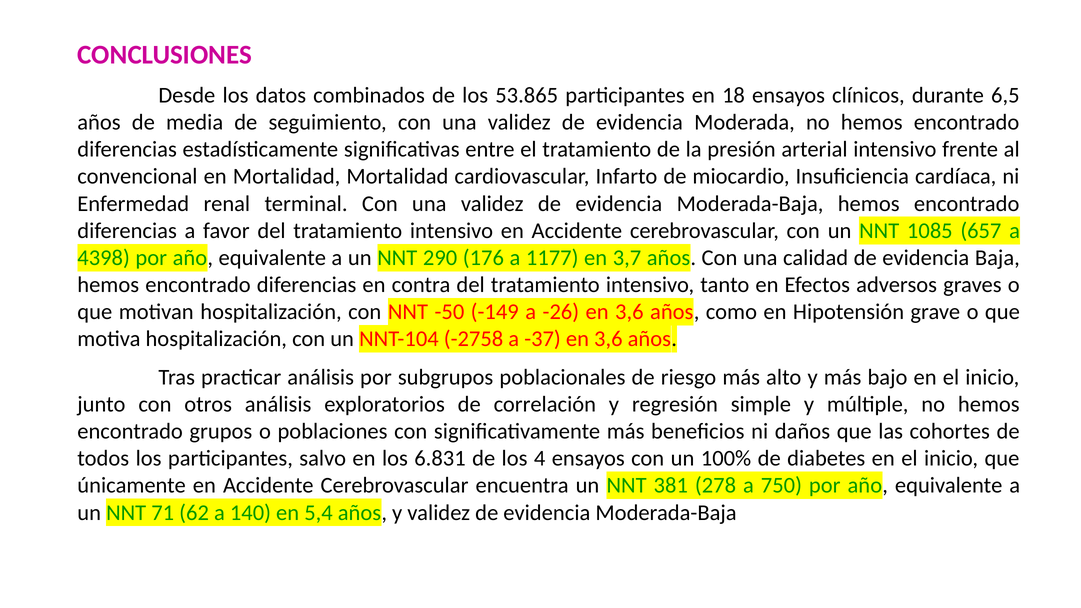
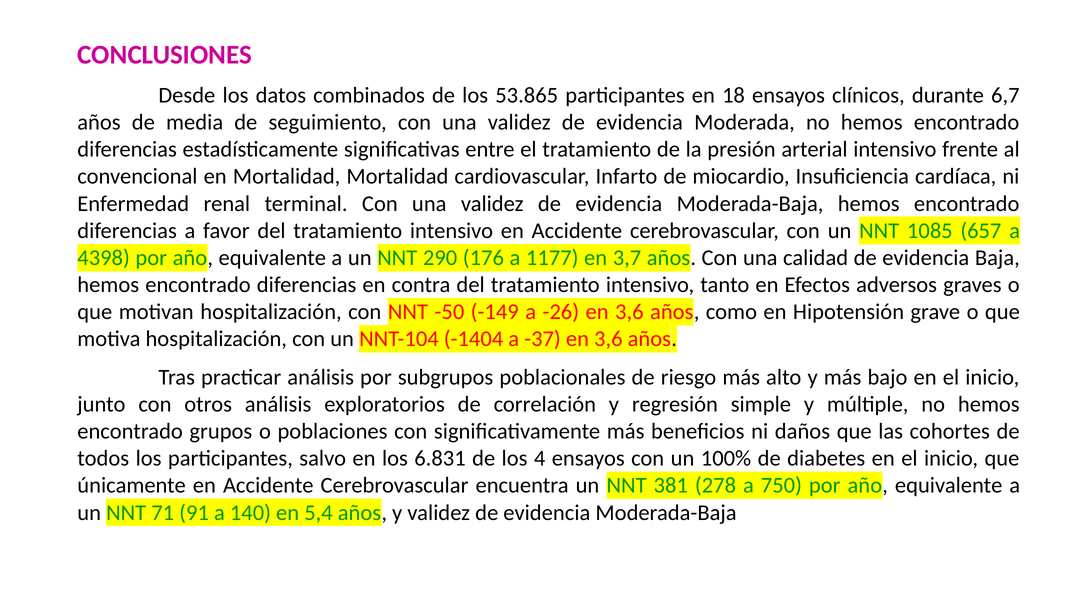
6,5: 6,5 -> 6,7 (1005, 95)
-2758: -2758 -> -1404 (474, 339)
62: 62 -> 91 (194, 513)
